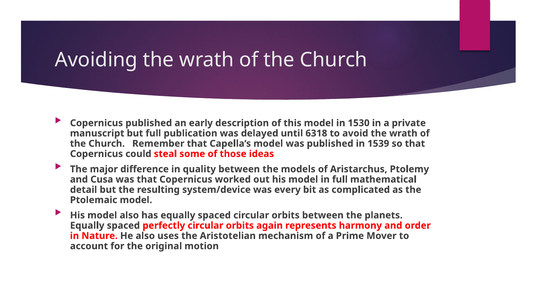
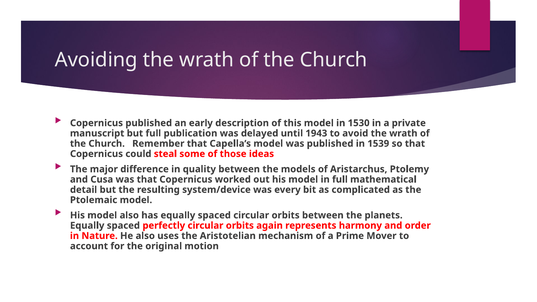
6318: 6318 -> 1943 (316, 133)
